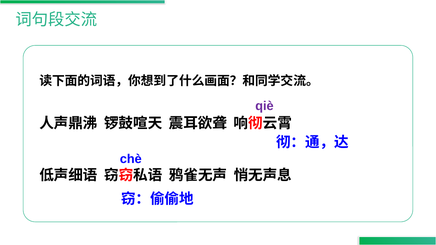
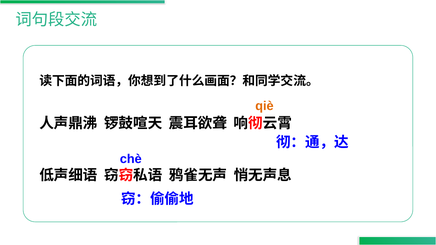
qiè colour: purple -> orange (264, 106)
